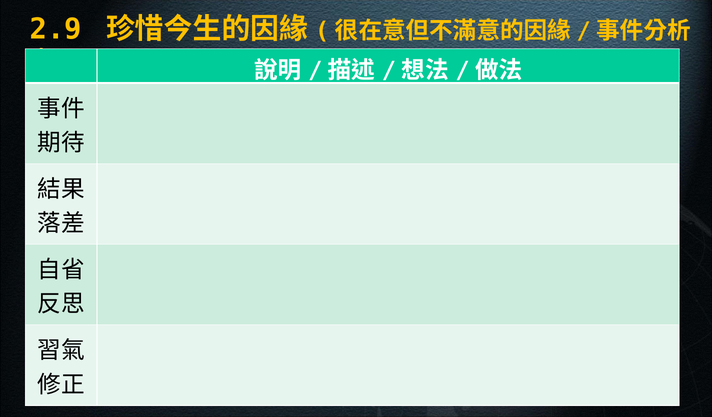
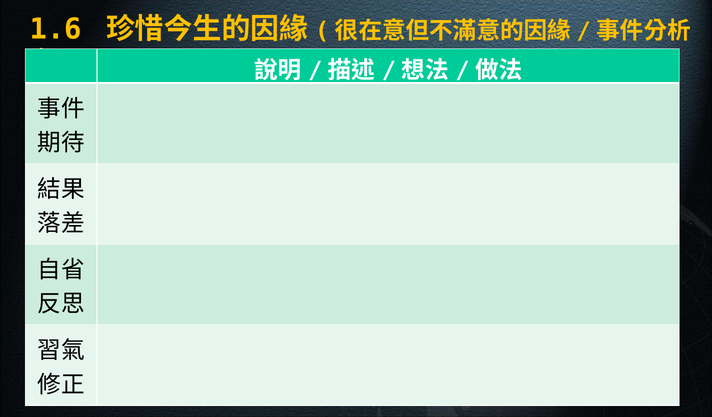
2.9: 2.9 -> 1.6 (56, 29)
